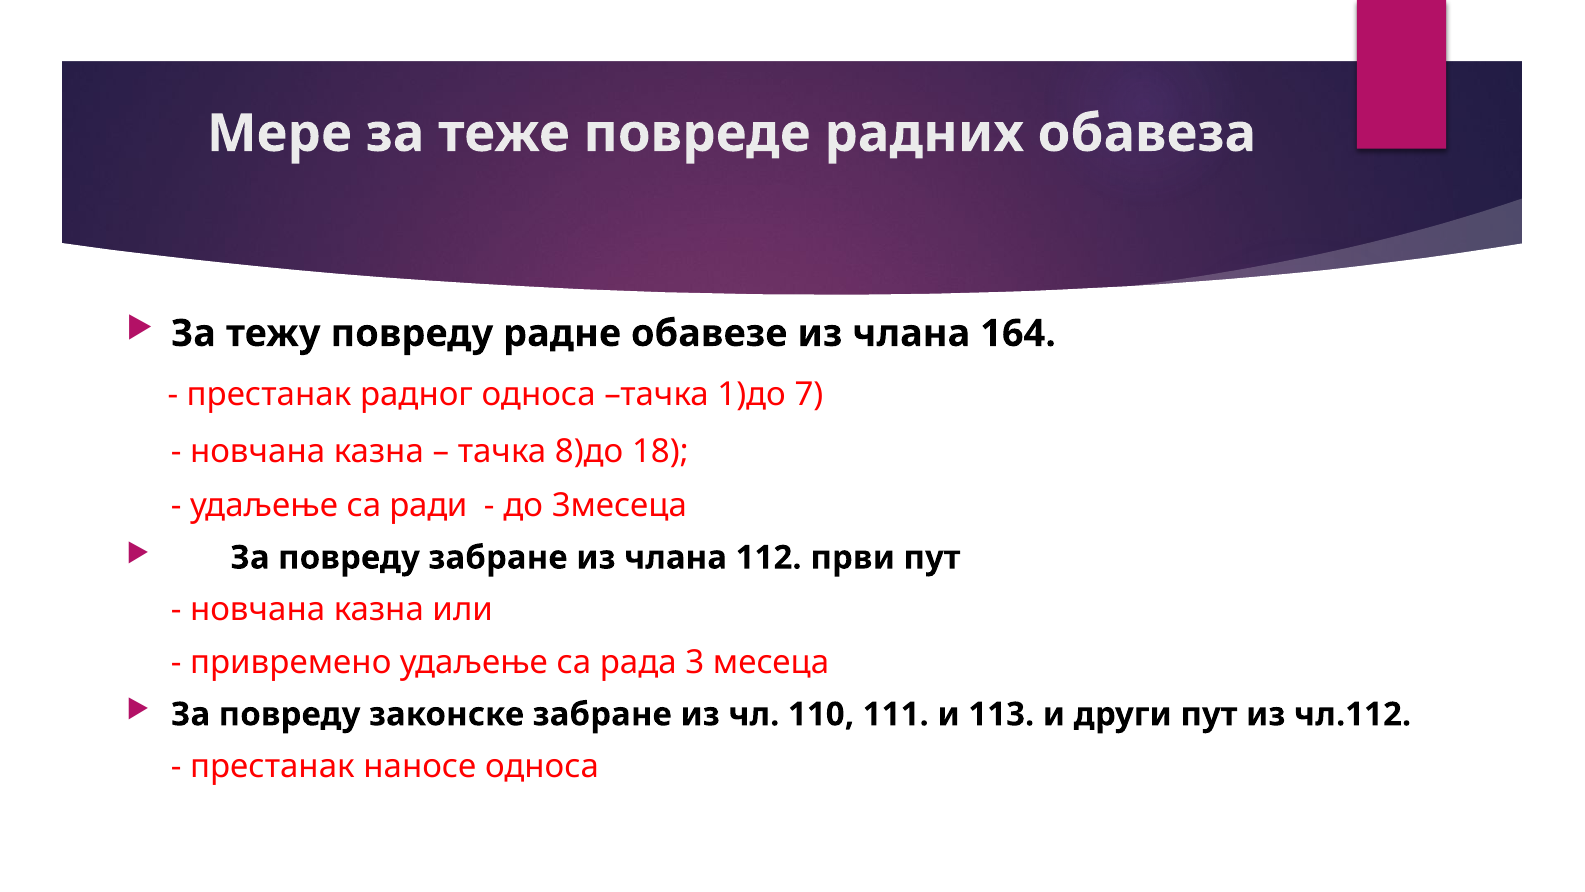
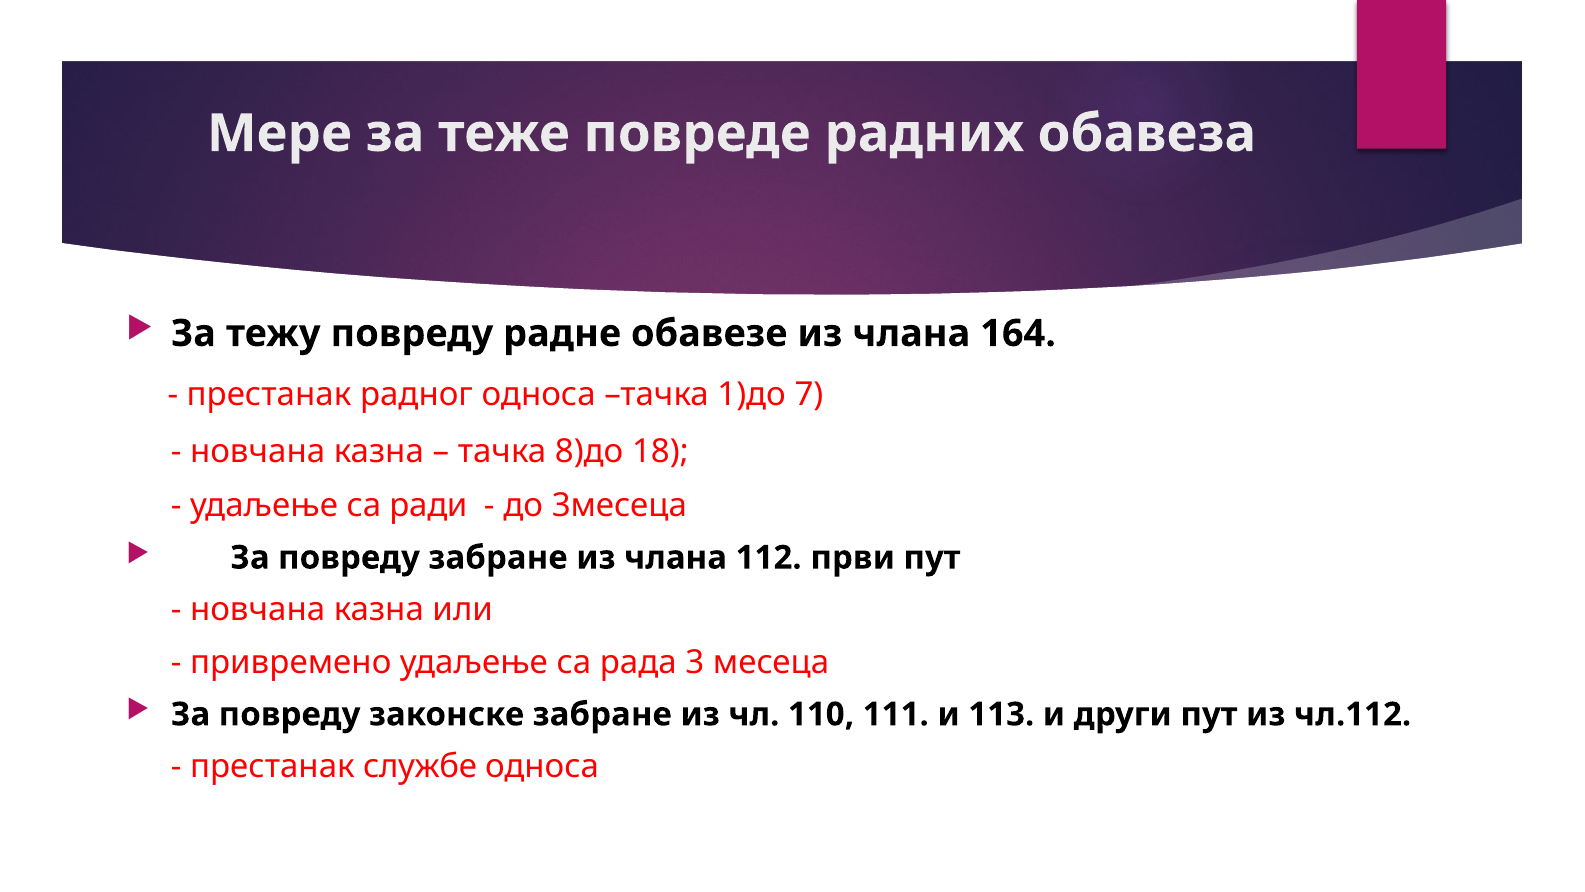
наносе: наносе -> службе (420, 766)
